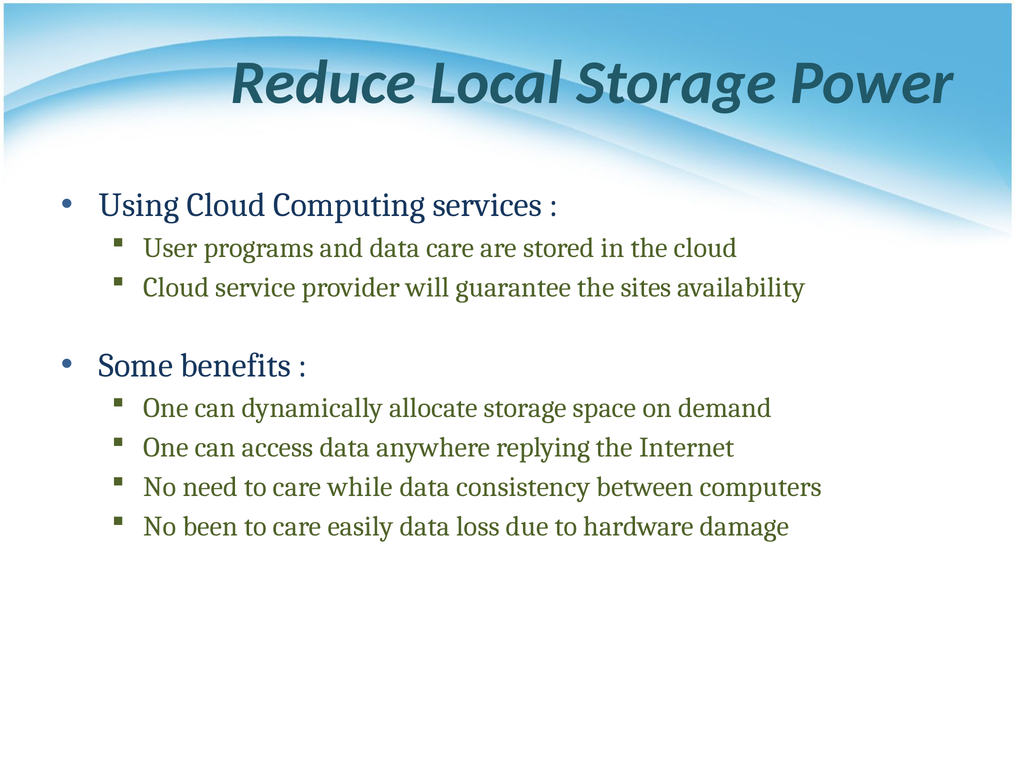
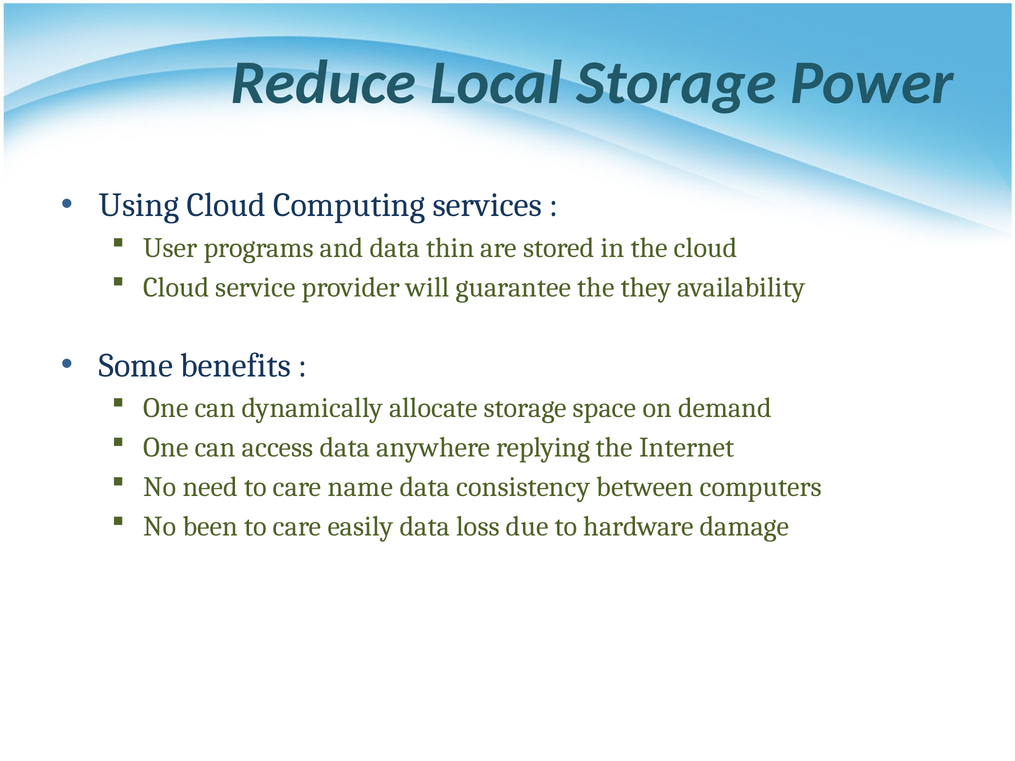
data care: care -> thin (450, 248)
sites: sites -> they (646, 287)
while: while -> name (360, 487)
